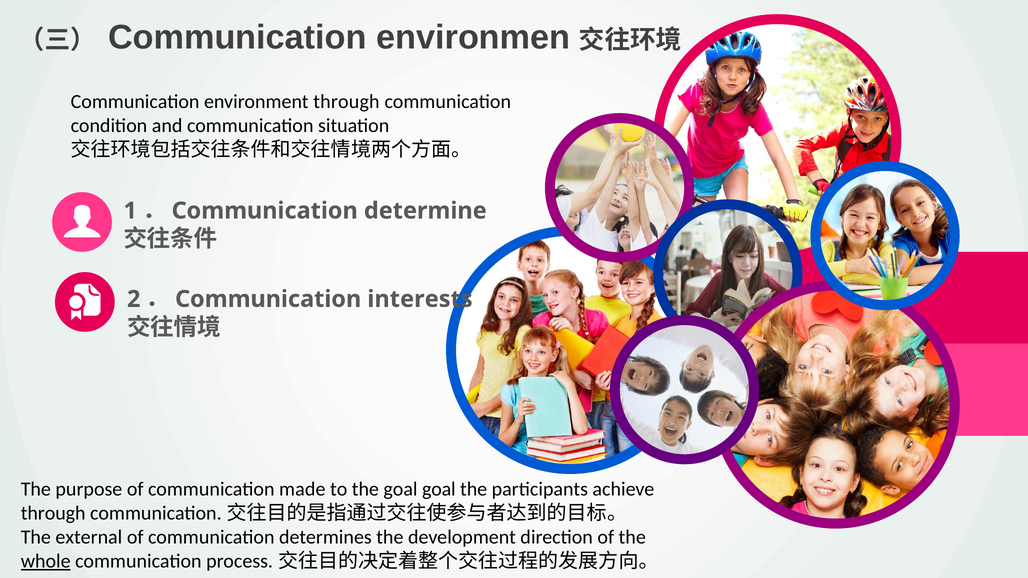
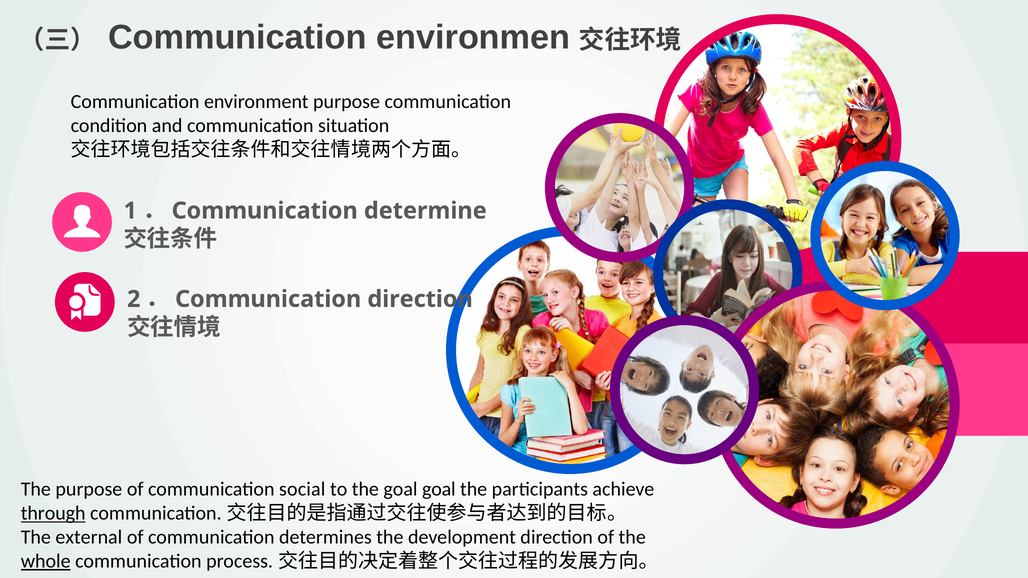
environment through: through -> purpose (347, 102)
Communication interests: interests -> direction (420, 299)
made: made -> social (302, 490)
through underline: none -> present (53, 514)
